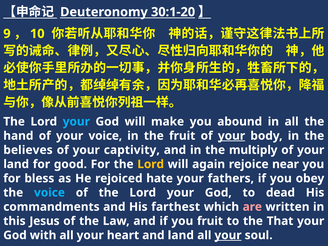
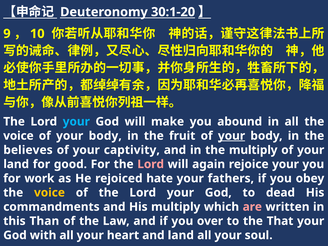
hand: hand -> voice (18, 136)
voice: voice -> body (105, 136)
Lord colour: yellow -> pink (151, 164)
rejoice near: near -> your (286, 164)
bless: bless -> work (39, 178)
voice colour: light blue -> yellow (49, 193)
His farthest: farthest -> multiply (176, 207)
Jesus: Jesus -> Than (44, 221)
you fruit: fruit -> over (210, 221)
your underline: present -> none (228, 235)
